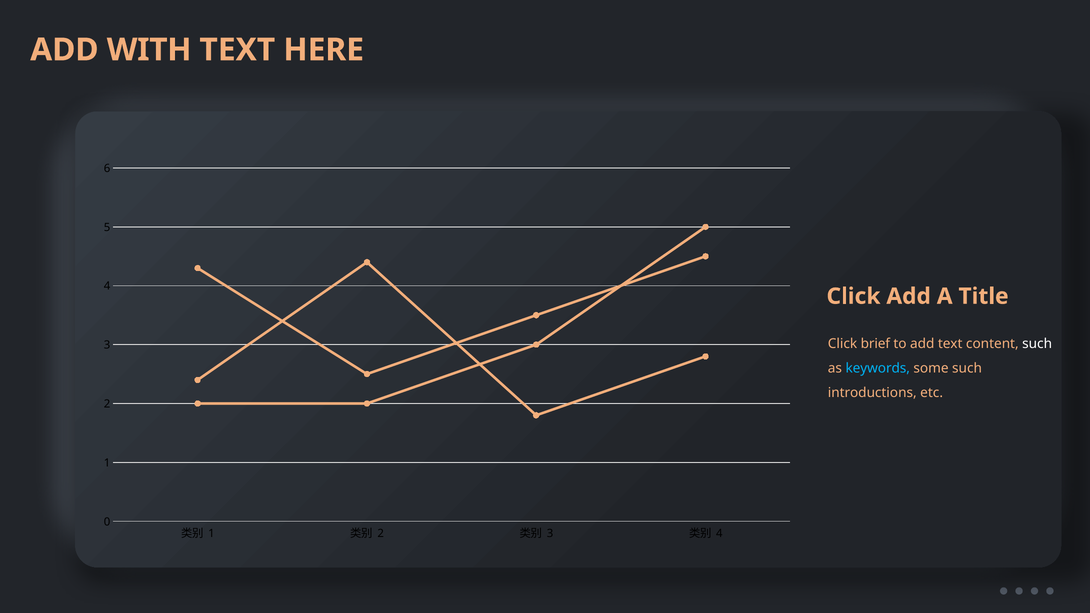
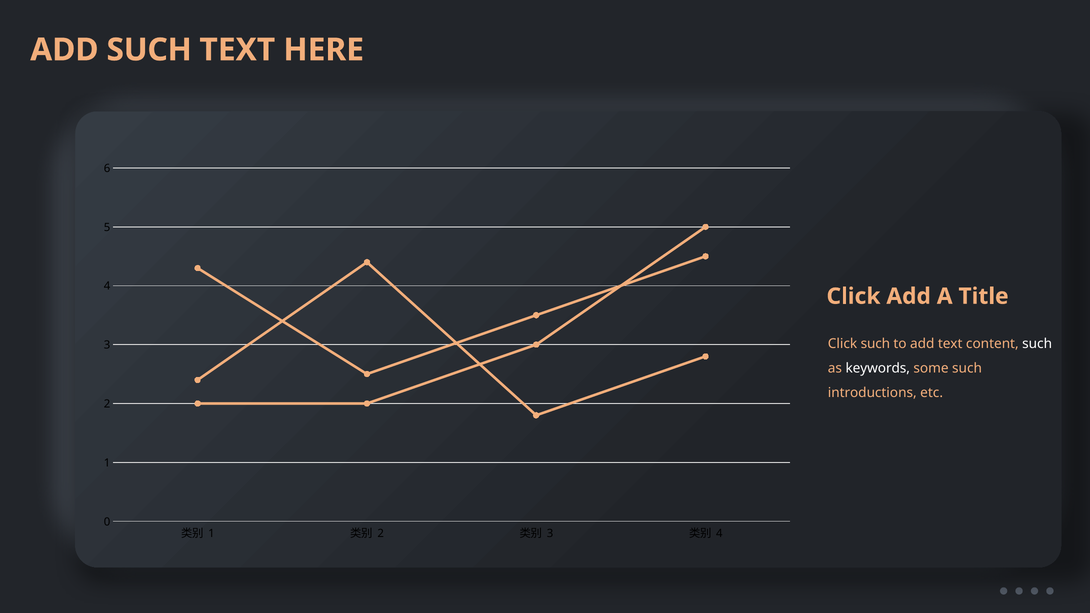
ADD WITH: WITH -> SUCH (149, 50)
Click brief: brief -> such (875, 344)
keywords colour: light blue -> white (878, 368)
